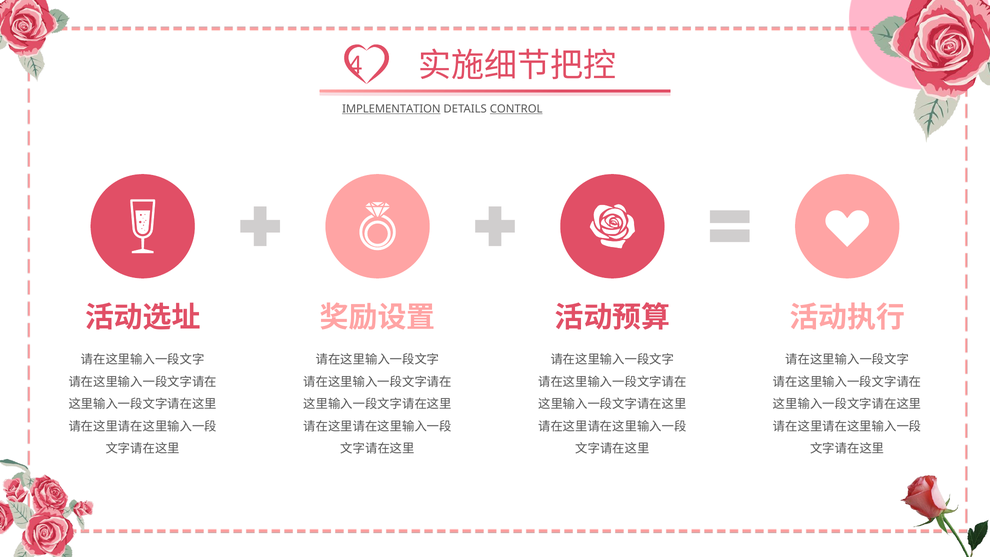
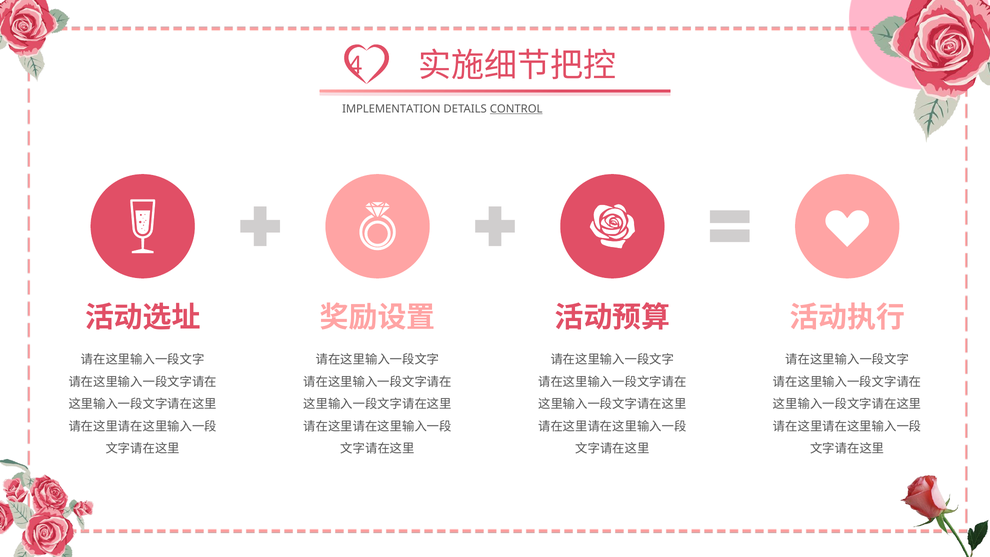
IMPLEMENTATION underline: present -> none (391, 109)
